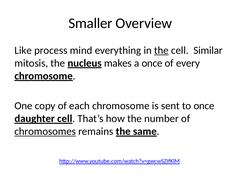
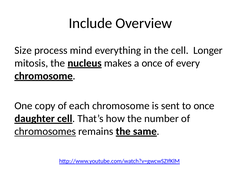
Smaller: Smaller -> Include (90, 23)
Like: Like -> Size (23, 51)
the underline: present -> none (161, 51)
Similar: Similar -> Longer (208, 51)
